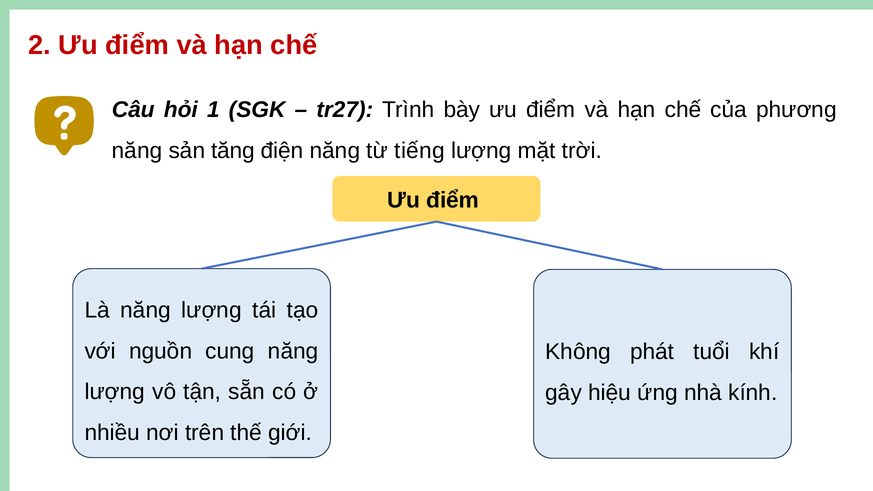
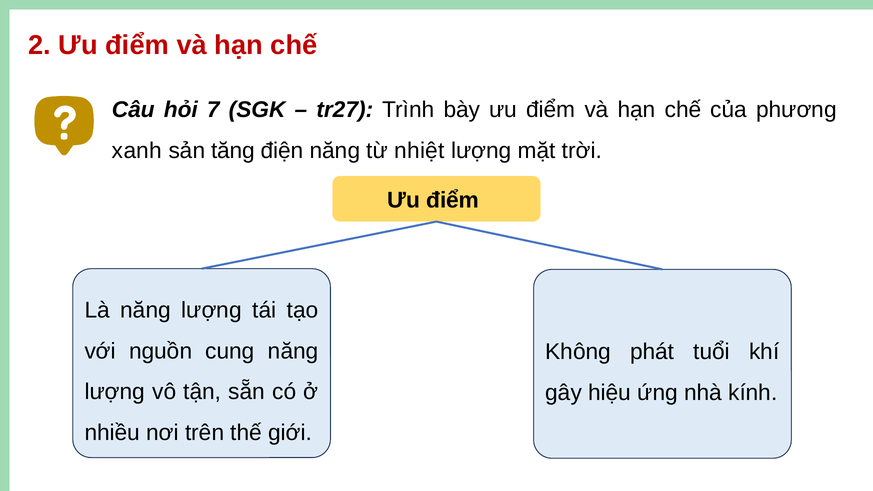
1: 1 -> 7 (213, 110)
năng: năng -> xanh (137, 151)
tiếng: tiếng -> nhiệt (420, 151)
